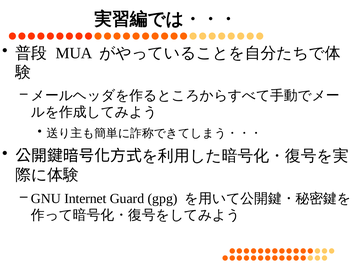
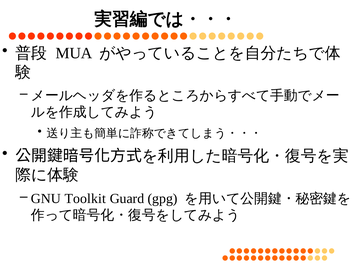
Internet: Internet -> Toolkit (85, 199)
